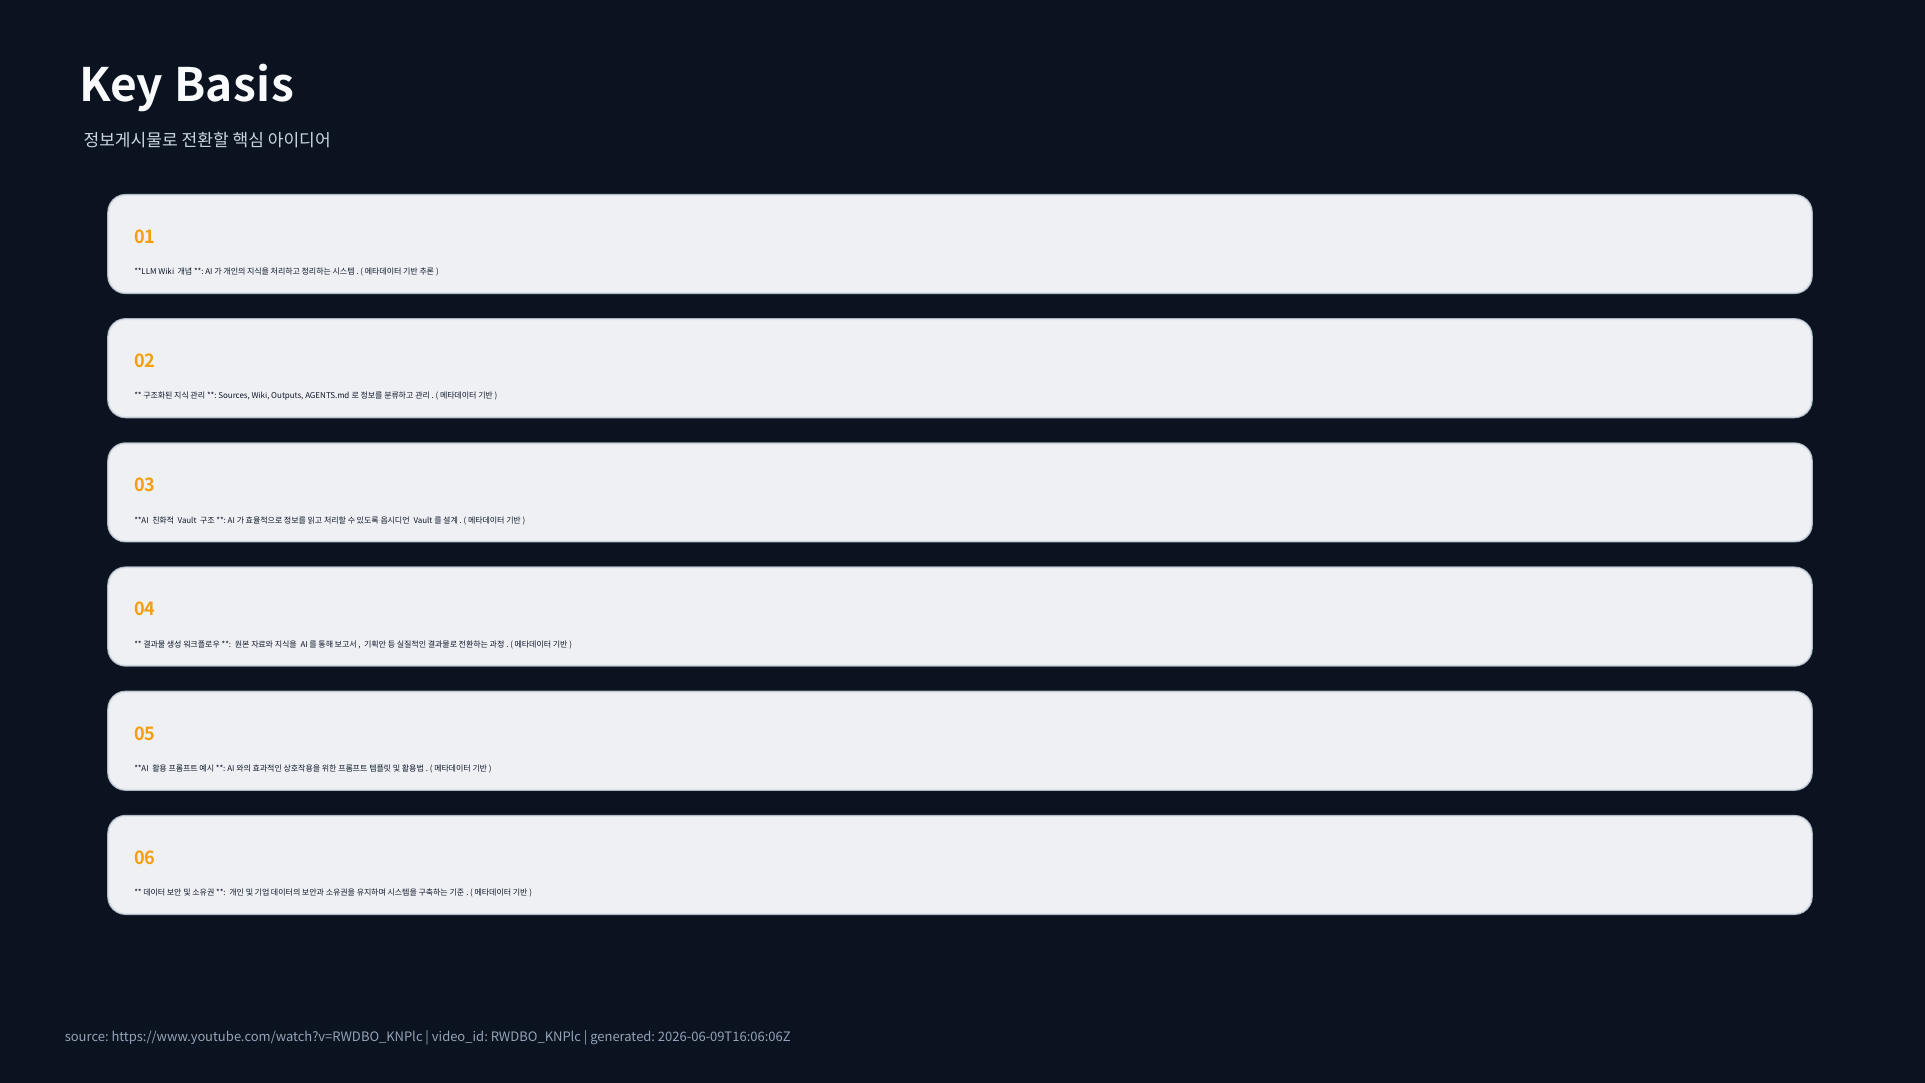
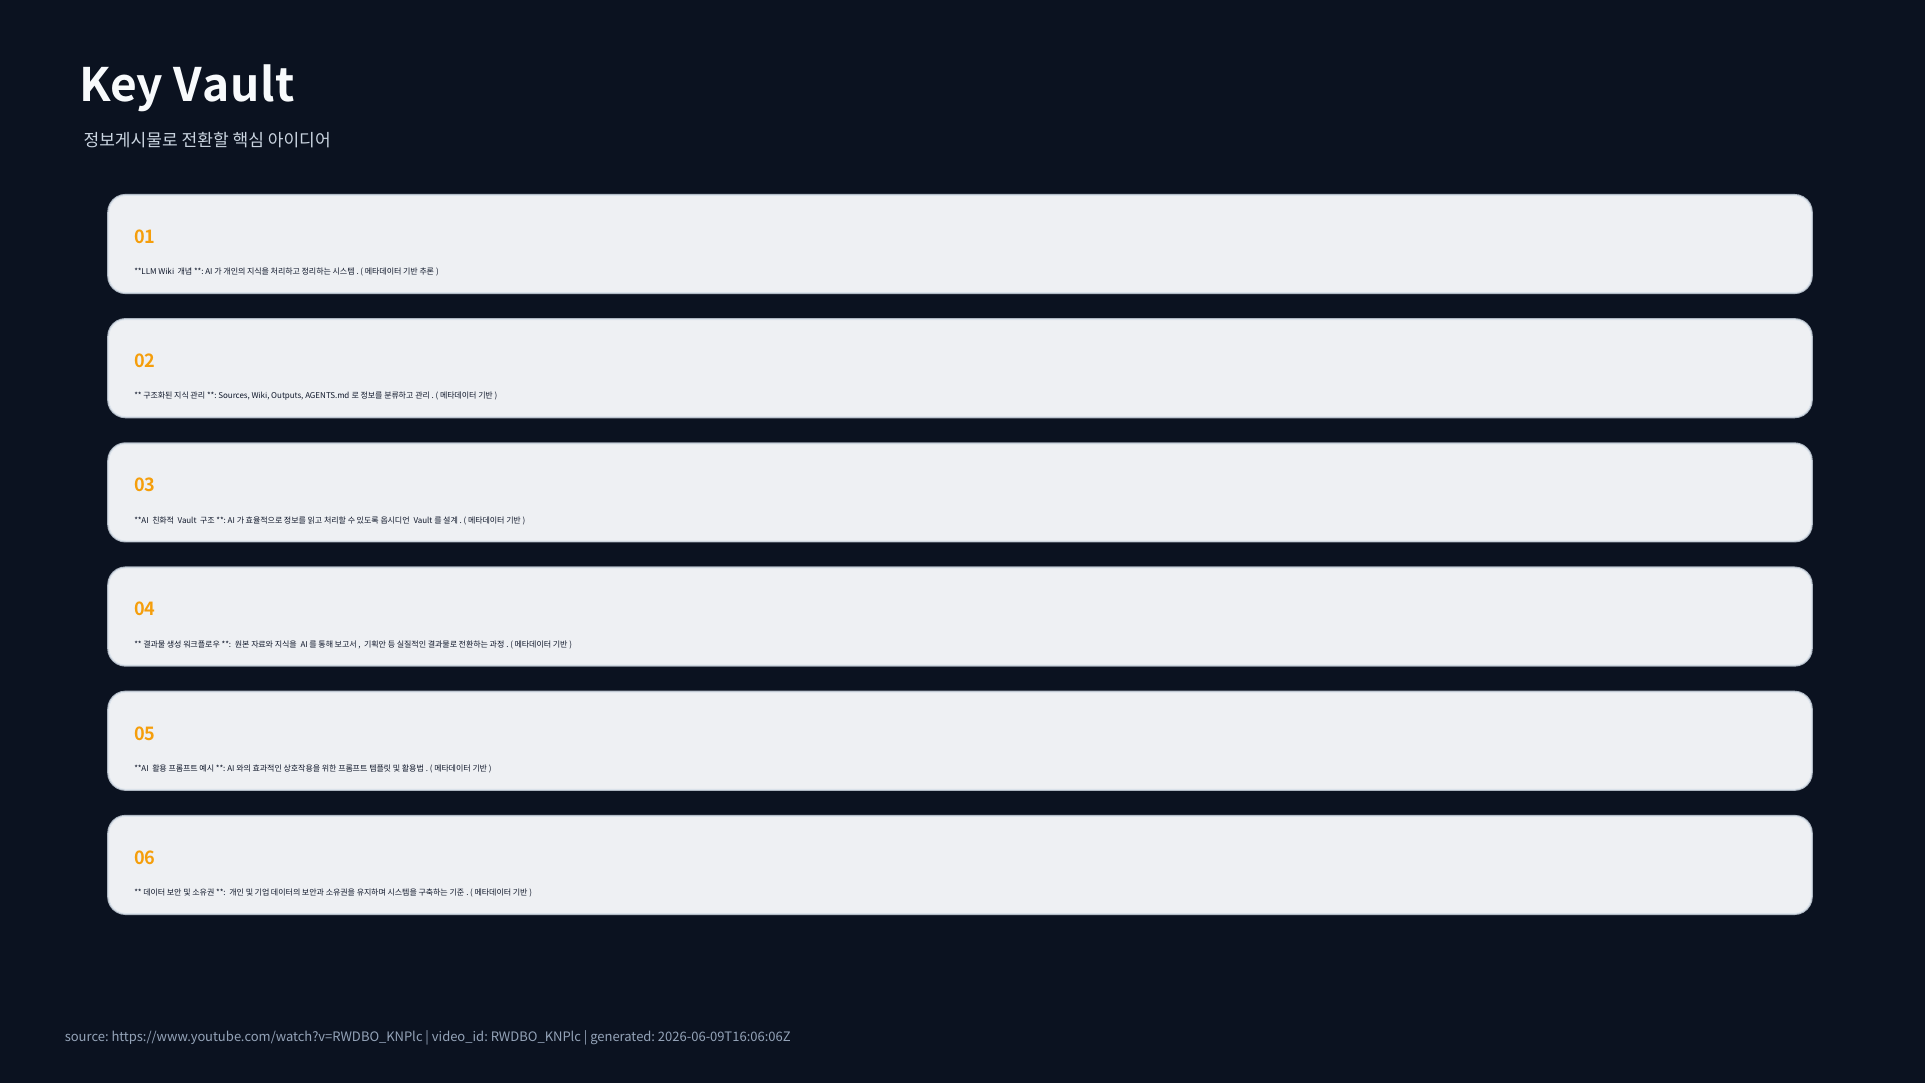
Key Basis: Basis -> Vault (234, 86)
